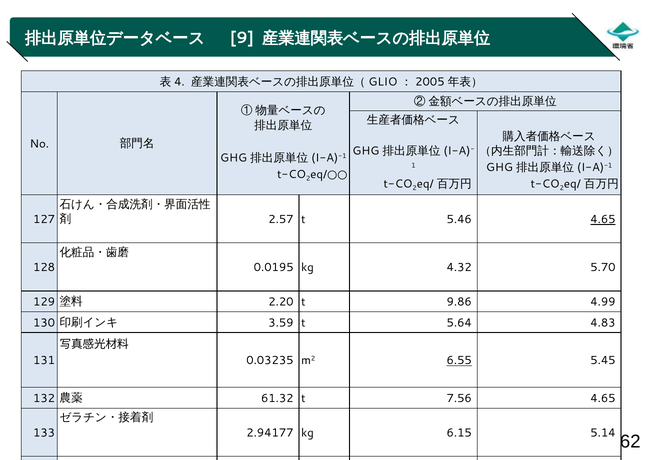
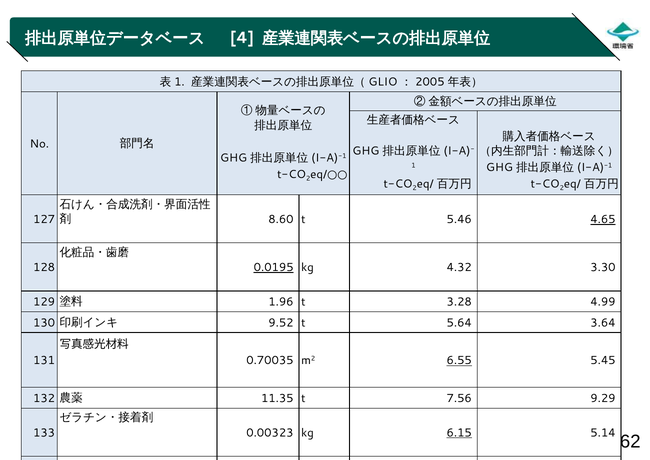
9: 9 -> 4 (242, 38)
4: 4 -> 1 (179, 82)
2.57: 2.57 -> 8.60 (281, 219)
0.0195 underline: none -> present (274, 267)
5.70: 5.70 -> 3.30 (603, 267)
2.20: 2.20 -> 1.96 (281, 302)
9.86: 9.86 -> 3.28 (459, 302)
3.59: 3.59 -> 9.52 (281, 323)
4.83: 4.83 -> 3.64 (603, 323)
0.03235: 0.03235 -> 0.70035 (270, 360)
61.32: 61.32 -> 11.35 (277, 398)
7.56 4.65: 4.65 -> 9.29 (603, 398)
2.94177: 2.94177 -> 0.00323 (270, 432)
6.15 underline: none -> present (459, 432)
